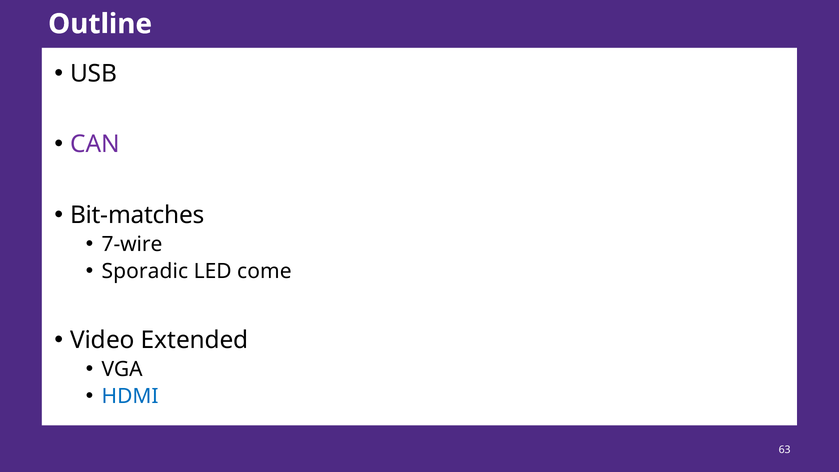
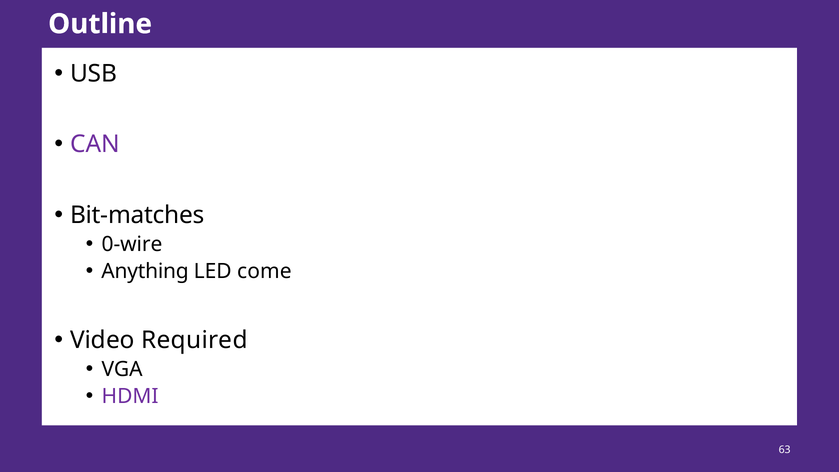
7-wire: 7-wire -> 0-wire (132, 244)
Sporadic: Sporadic -> Anything (145, 271)
Extended: Extended -> Required (194, 340)
HDMI colour: blue -> purple (130, 396)
